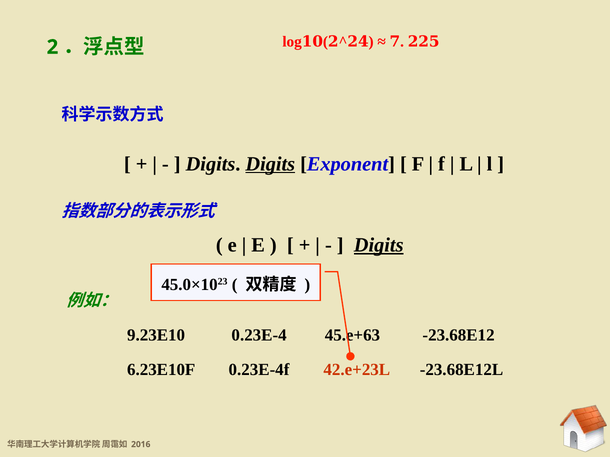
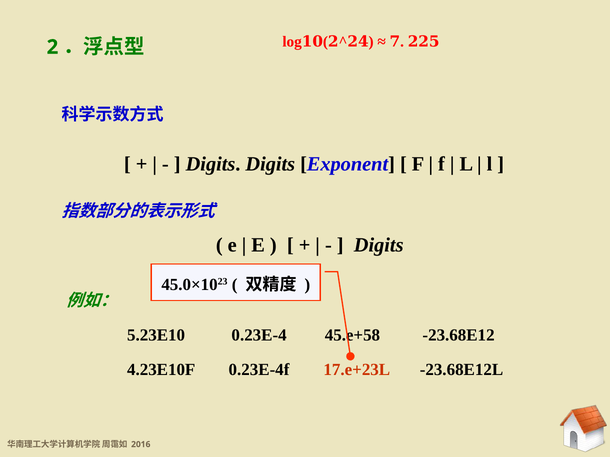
Digits underline: present -> none (270, 164)
Digits underline: present -> none (379, 245)
9.23E10: 9.23E10 -> 5.23E10 (156, 335)
45.e+63: 45.e+63 -> 45.e+58 (352, 335)
6.23E10F: 6.23E10F -> 4.23E10F (161, 370)
42.e+23L: 42.e+23L -> 17.e+23L (357, 370)
